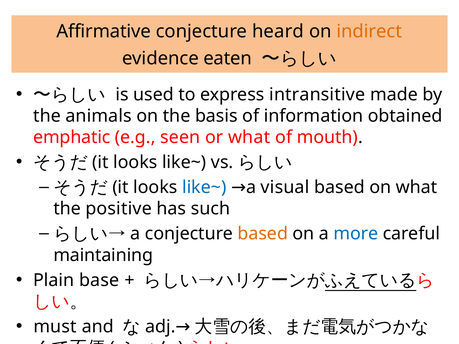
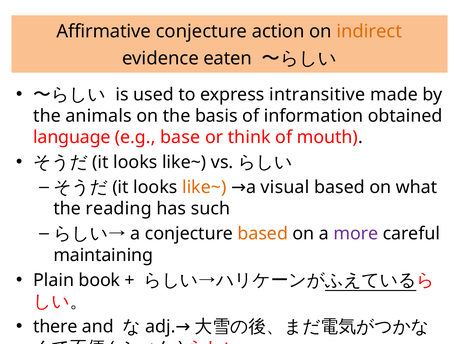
heard: heard -> action (278, 32)
emphatic: emphatic -> language (72, 137)
seen: seen -> base (180, 137)
or what: what -> think (249, 137)
like~ colour: blue -> orange (204, 187)
positive: positive -> reading (119, 209)
more colour: blue -> purple (356, 234)
base: base -> book (99, 280)
must: must -> there (55, 327)
